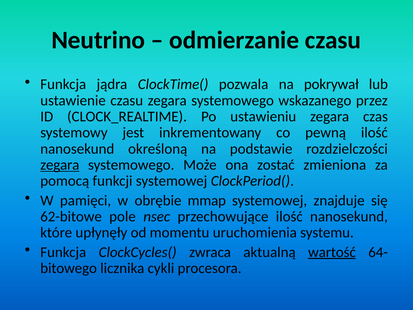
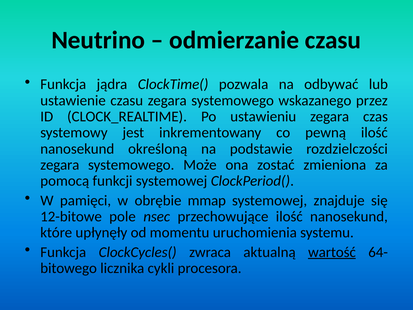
pokrywał: pokrywał -> odbywać (331, 84)
zegara underline: present -> none (60, 165)
62-bitowe: 62-bitowe -> 12-bitowe (71, 216)
